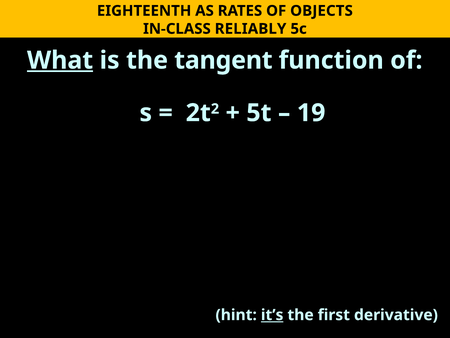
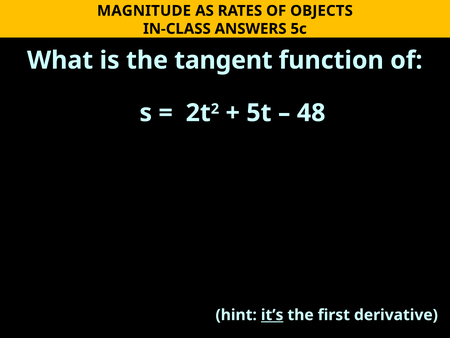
EIGHTEENTH: EIGHTEENTH -> MAGNITUDE (144, 11)
RELIABLY: RELIABLY -> ANSWERS (251, 29)
What underline: present -> none (60, 60)
19: 19 -> 48 (311, 113)
